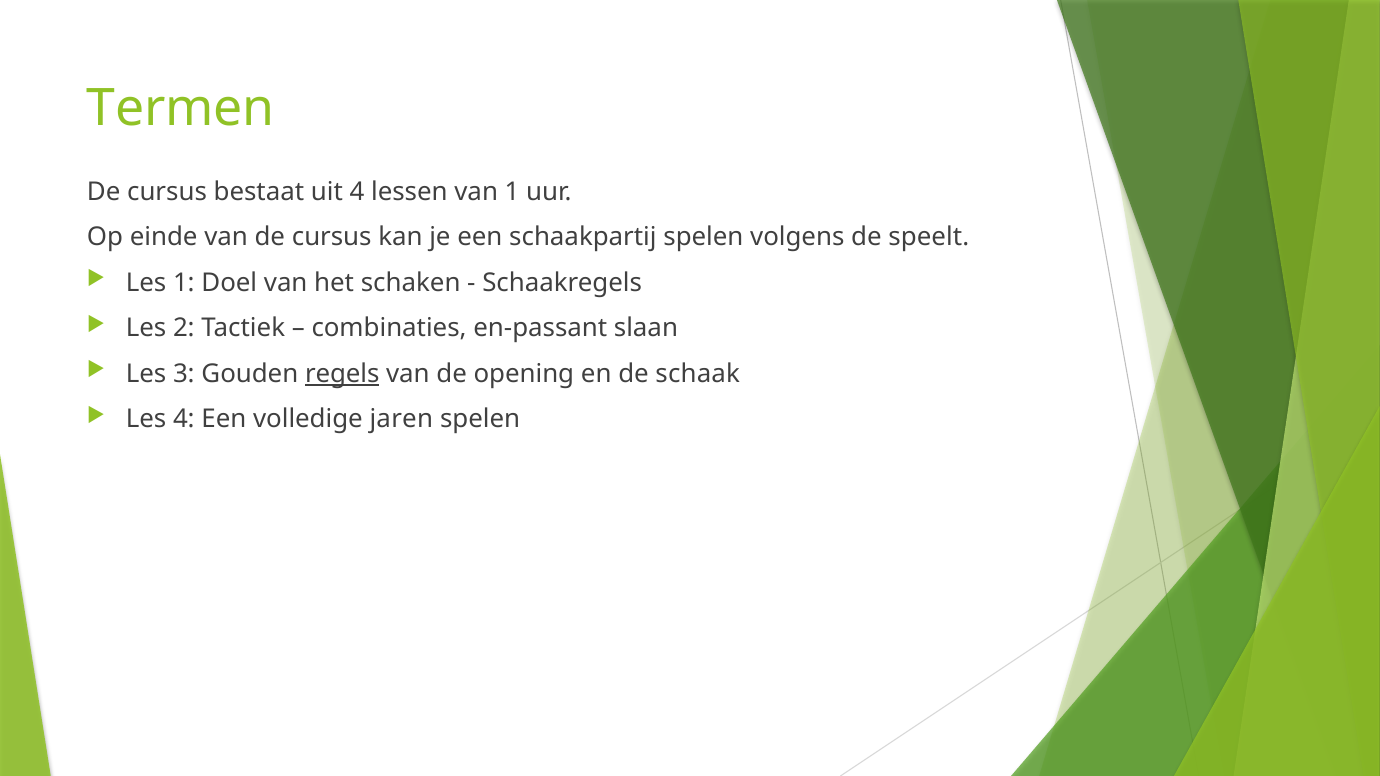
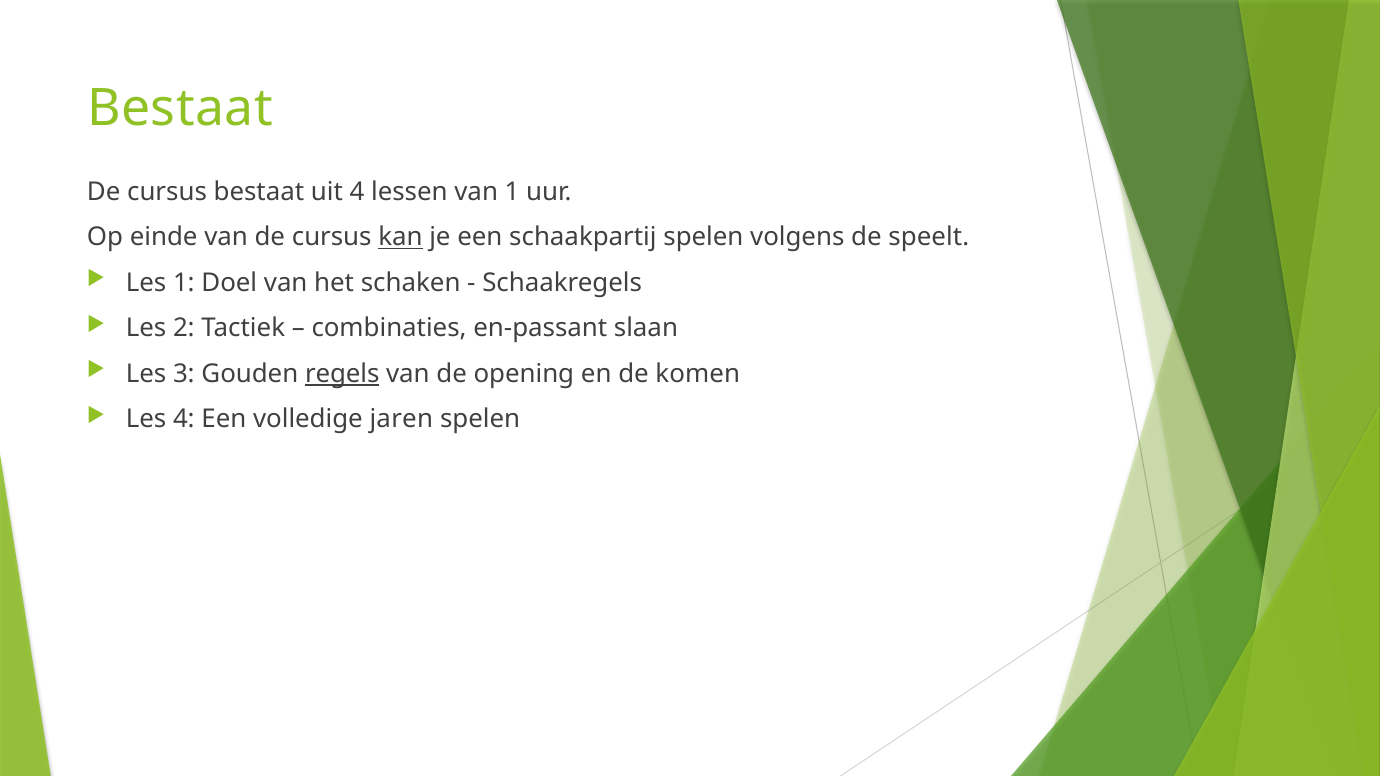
Termen: Termen -> Bestaat (180, 109)
kan underline: none -> present (400, 237)
schaak: schaak -> komen (698, 374)
